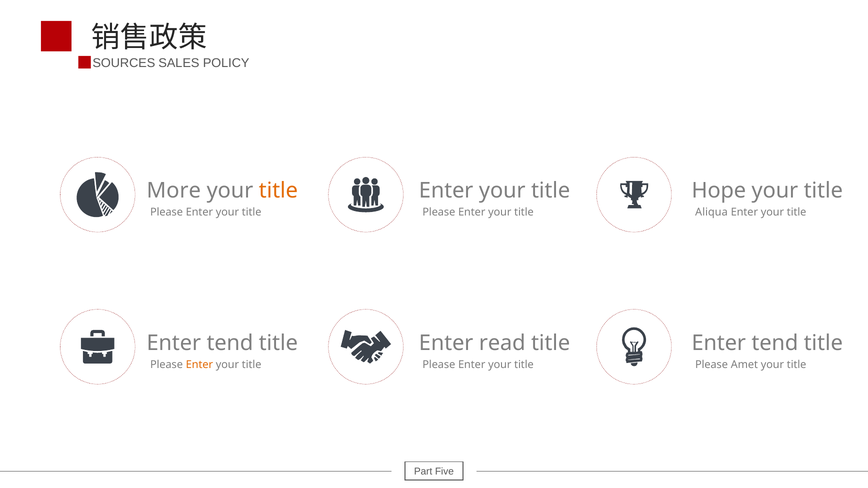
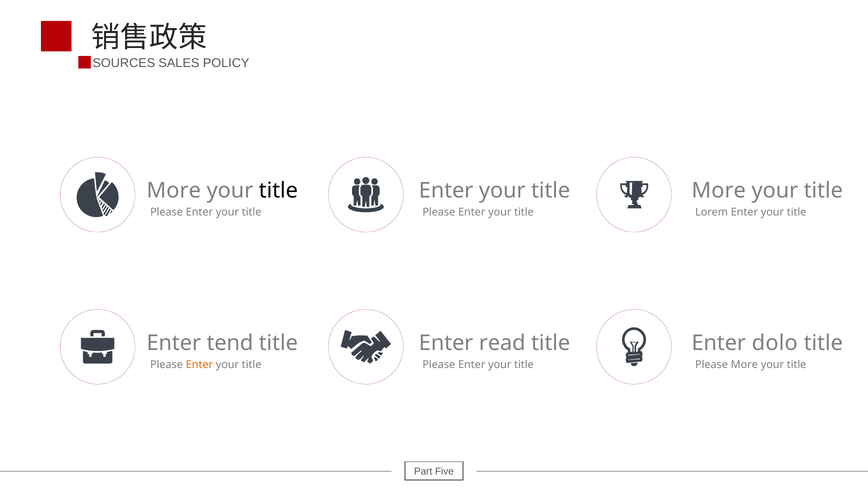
title colour: orange -> black (278, 191)
Hope: Hope -> More (719, 191)
Aliqua: Aliqua -> Lorem (712, 212)
tend: tend -> dolo (775, 343)
Please Amet: Amet -> More (744, 365)
